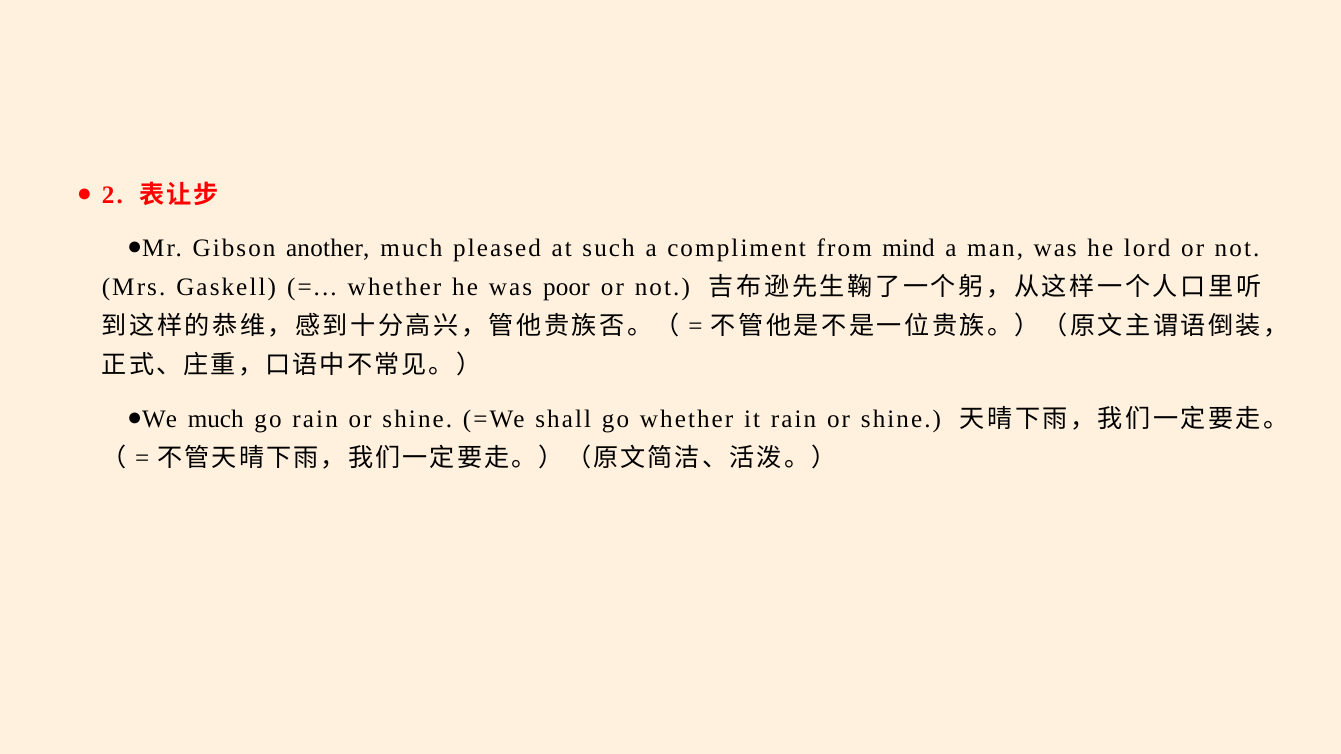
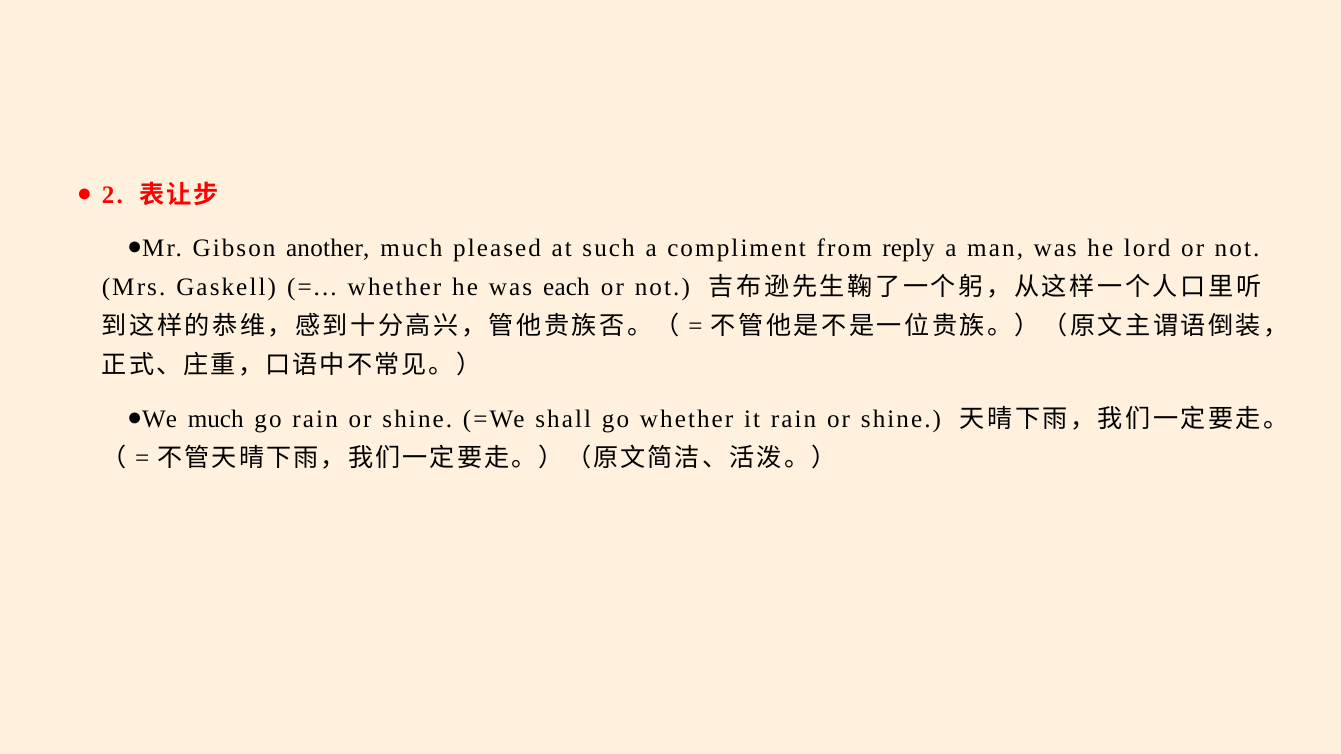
mind: mind -> reply (909, 248)
poor: poor -> each (566, 287)
